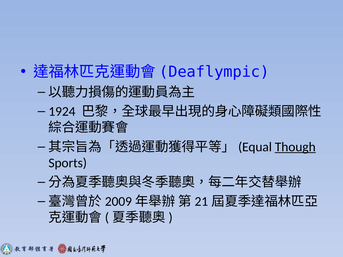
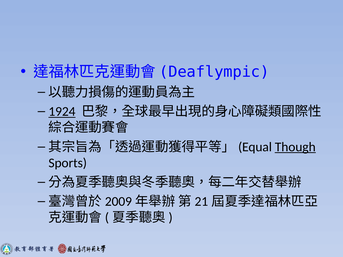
1924 underline: none -> present (62, 112)
